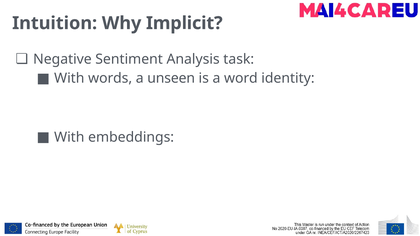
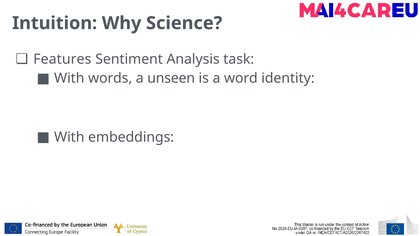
Implicit: Implicit -> Science (184, 23)
Negative: Negative -> Features (62, 59)
